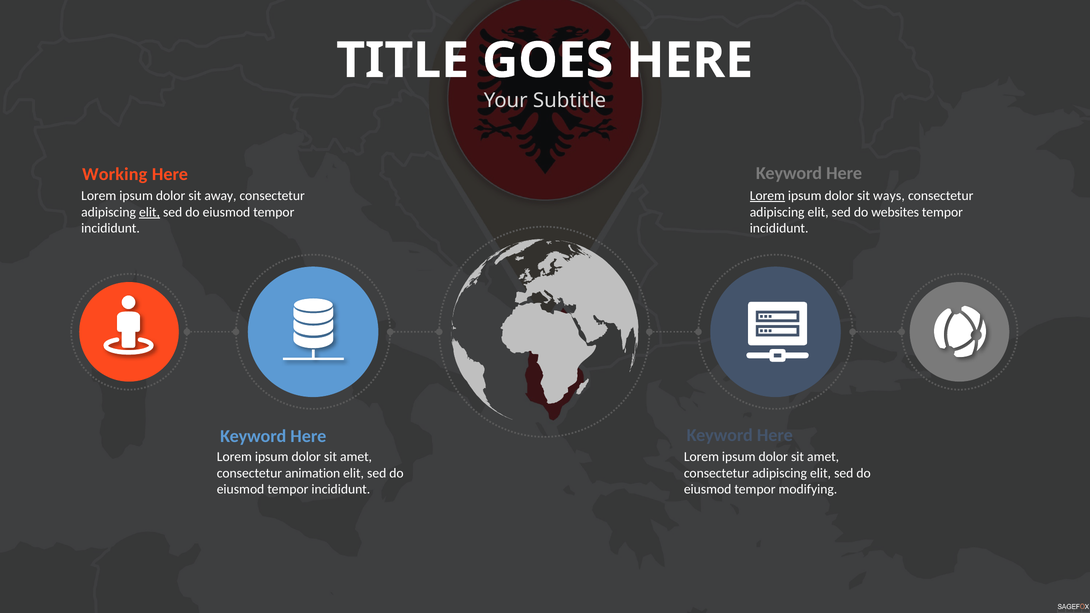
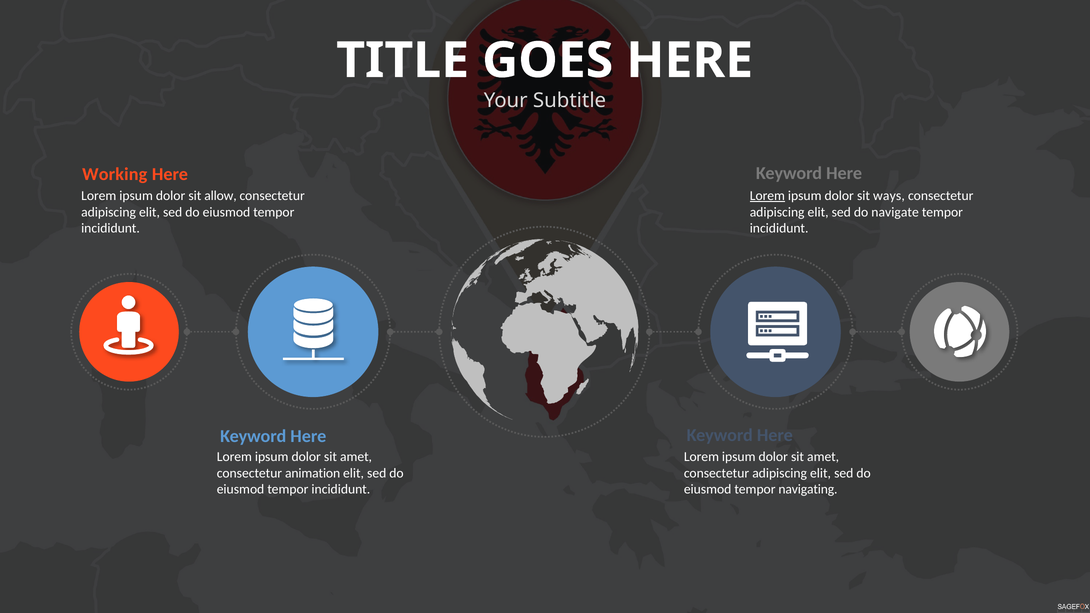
away: away -> allow (220, 196)
elit underline: present -> none (149, 212)
websites: websites -> navigate (895, 212)
modifying: modifying -> navigating (808, 490)
